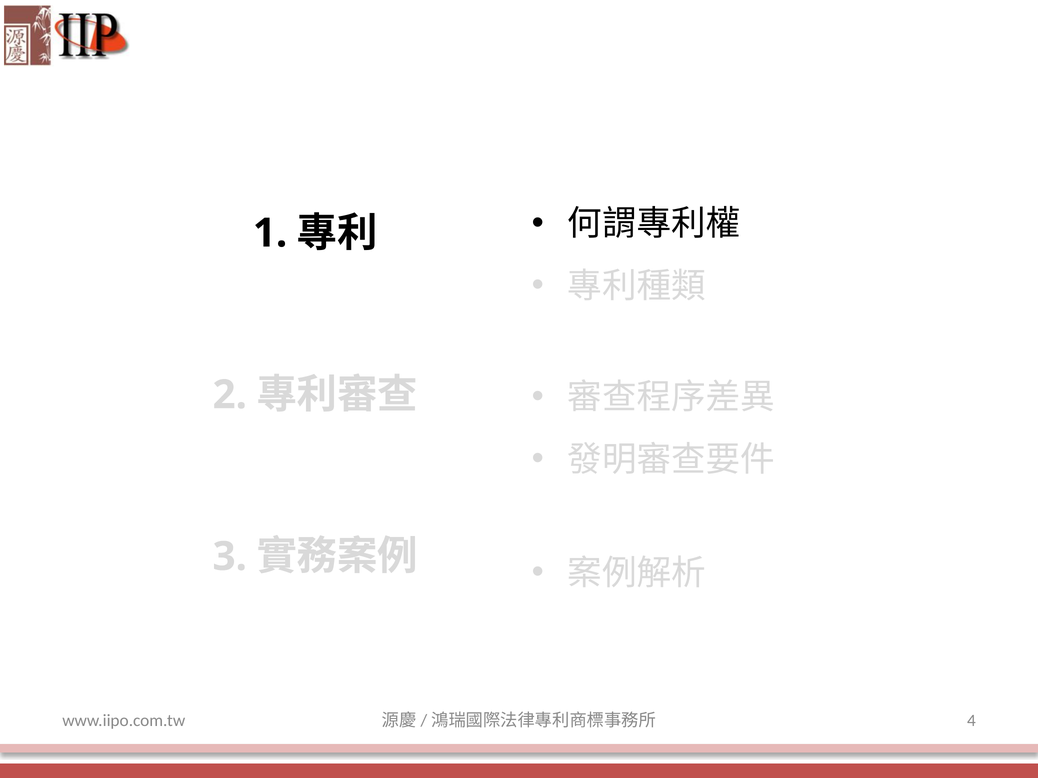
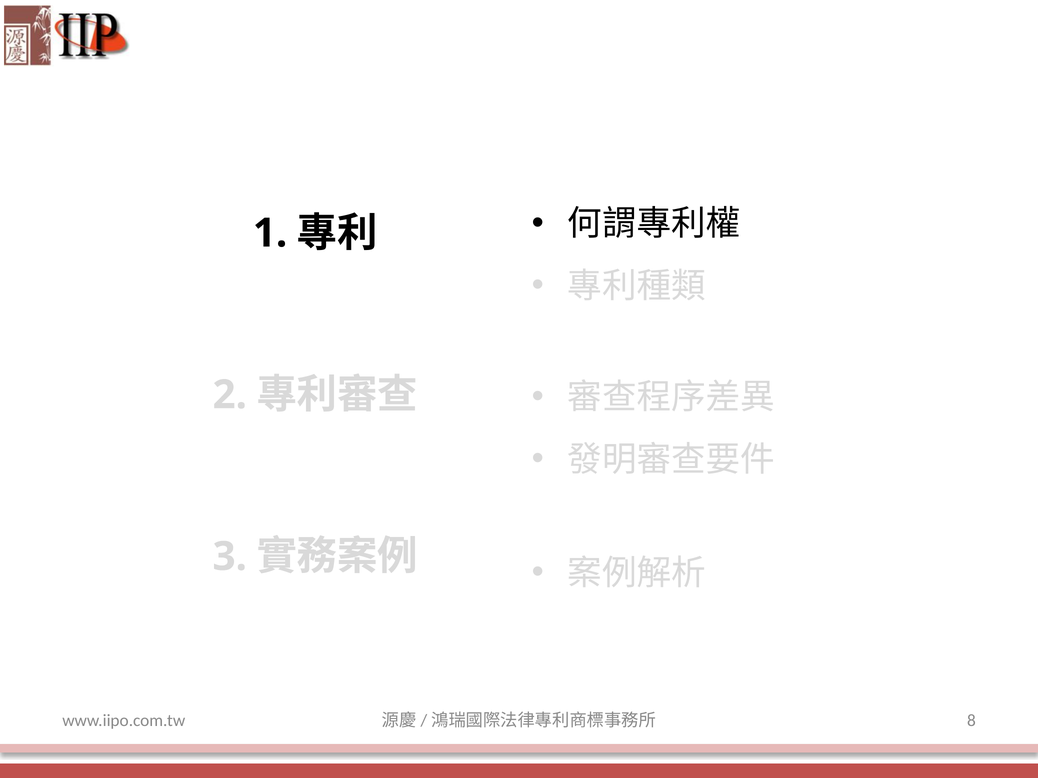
4: 4 -> 8 (971, 721)
